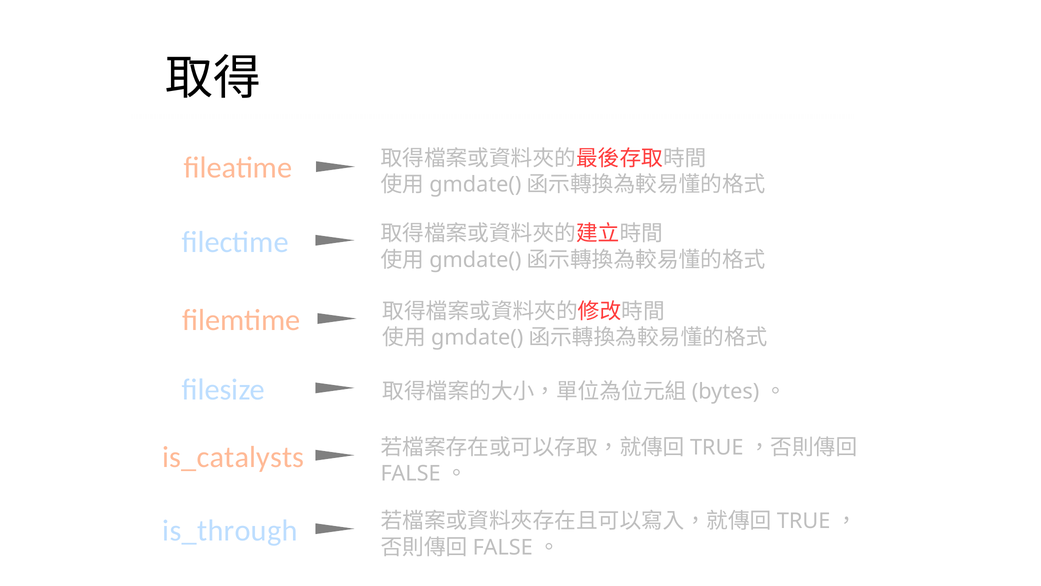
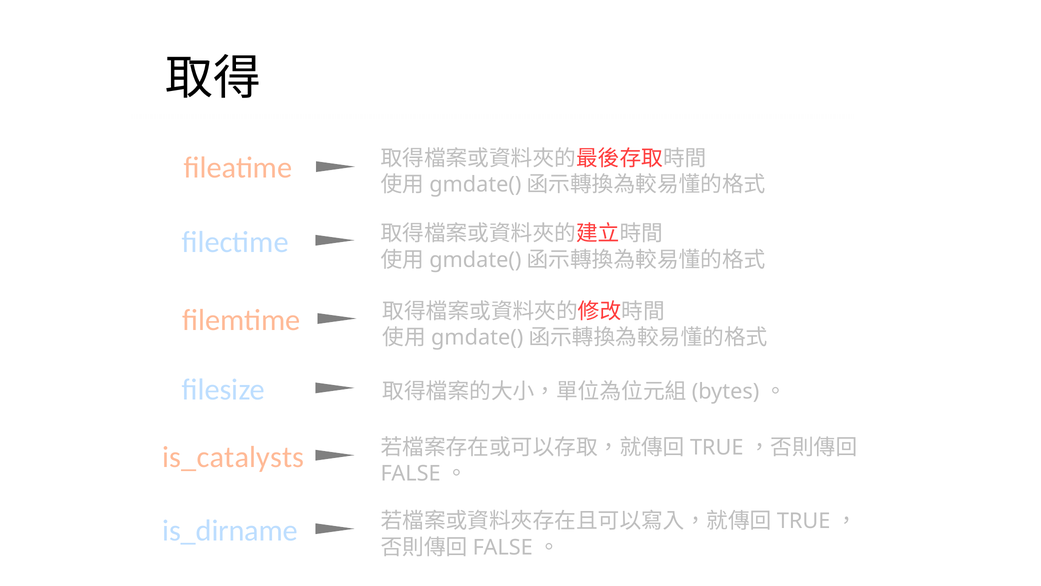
is_through: is_through -> is_dirname (230, 530)
